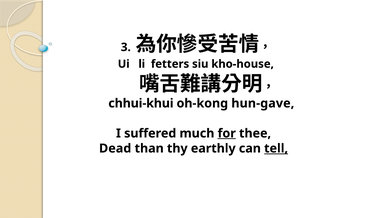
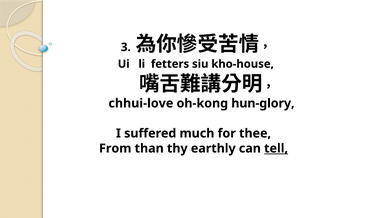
chhui-khui: chhui-khui -> chhui-love (141, 103)
hun-gave: hun-gave -> hun-glory (263, 103)
for underline: present -> none (227, 133)
Dead: Dead -> From (115, 148)
